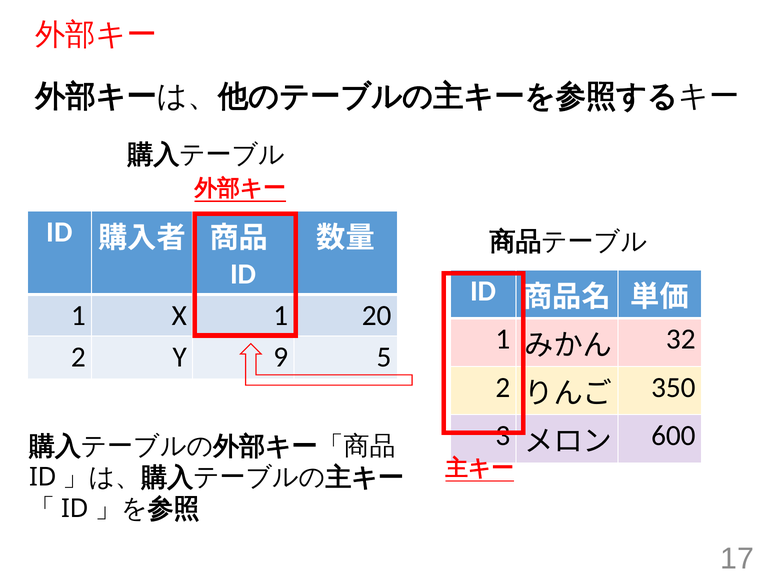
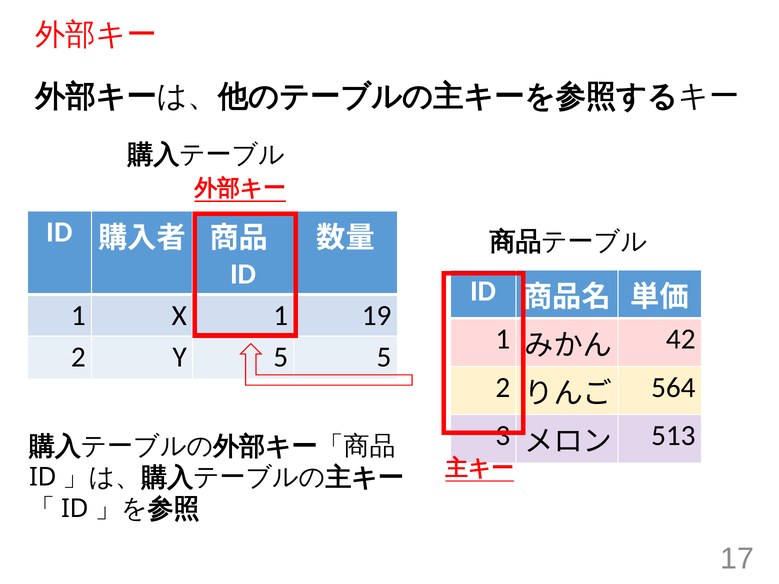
20: 20 -> 19 (377, 316)
32: 32 -> 42 (681, 339)
Y 9: 9 -> 5 (281, 357)
350: 350 -> 564 (673, 388)
600: 600 -> 513 (673, 436)
